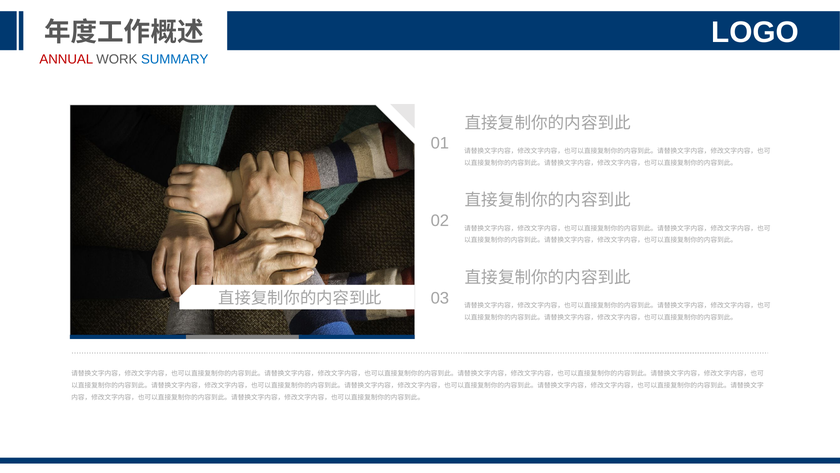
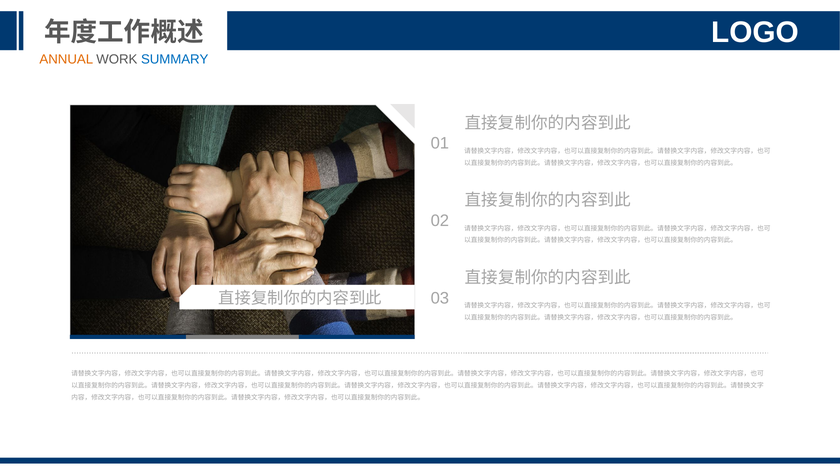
ANNUAL colour: red -> orange (66, 59)
